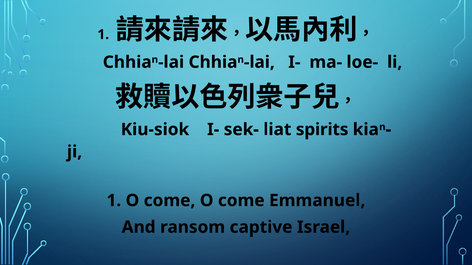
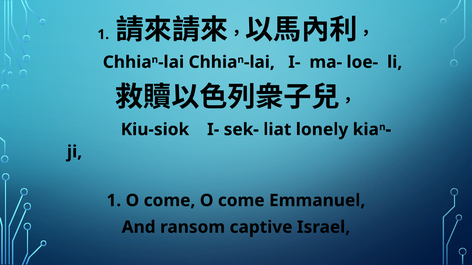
spirits: spirits -> lonely (322, 130)
